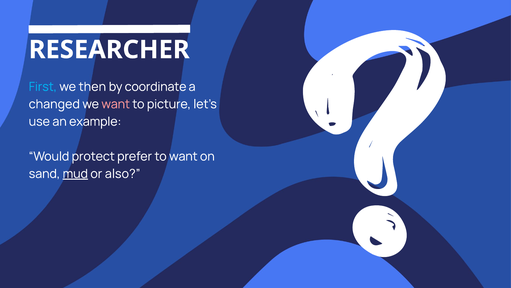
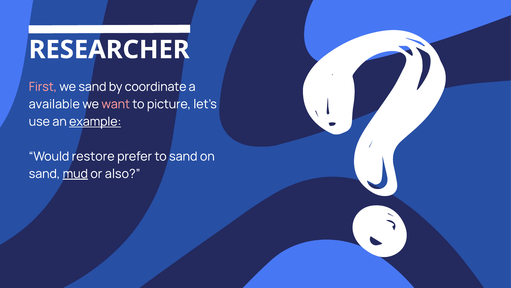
First colour: light blue -> pink (43, 87)
we then: then -> sand (92, 87)
changed: changed -> available (54, 104)
example underline: none -> present (95, 121)
protect: protect -> restore (93, 156)
to want: want -> sand (183, 156)
